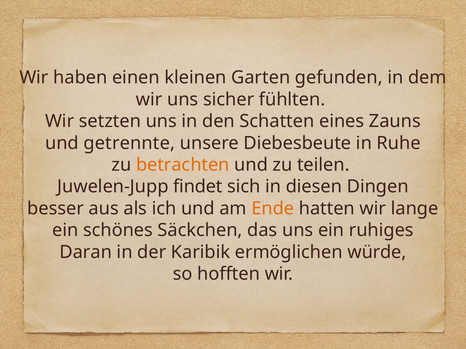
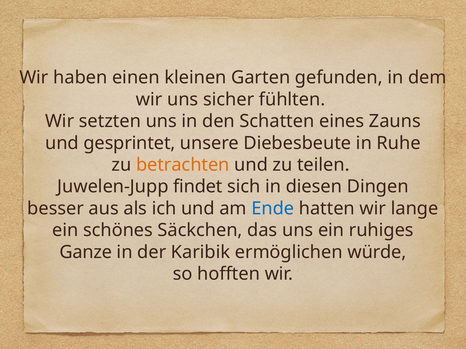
getrennte: getrennte -> gesprintet (129, 143)
Ende colour: orange -> blue (273, 209)
Daran: Daran -> Ganze (86, 252)
